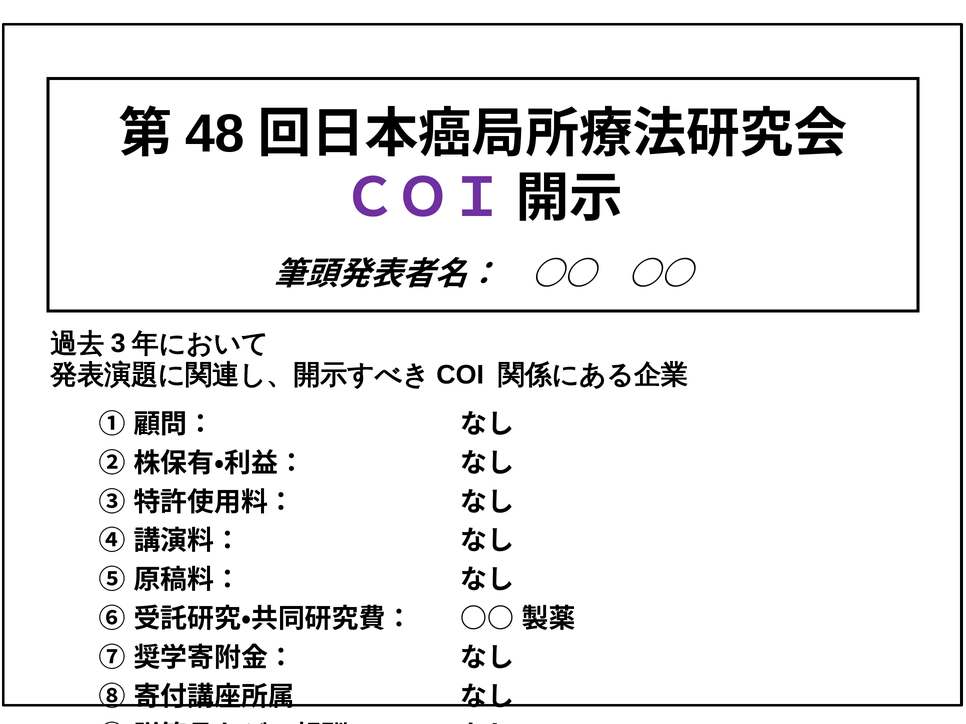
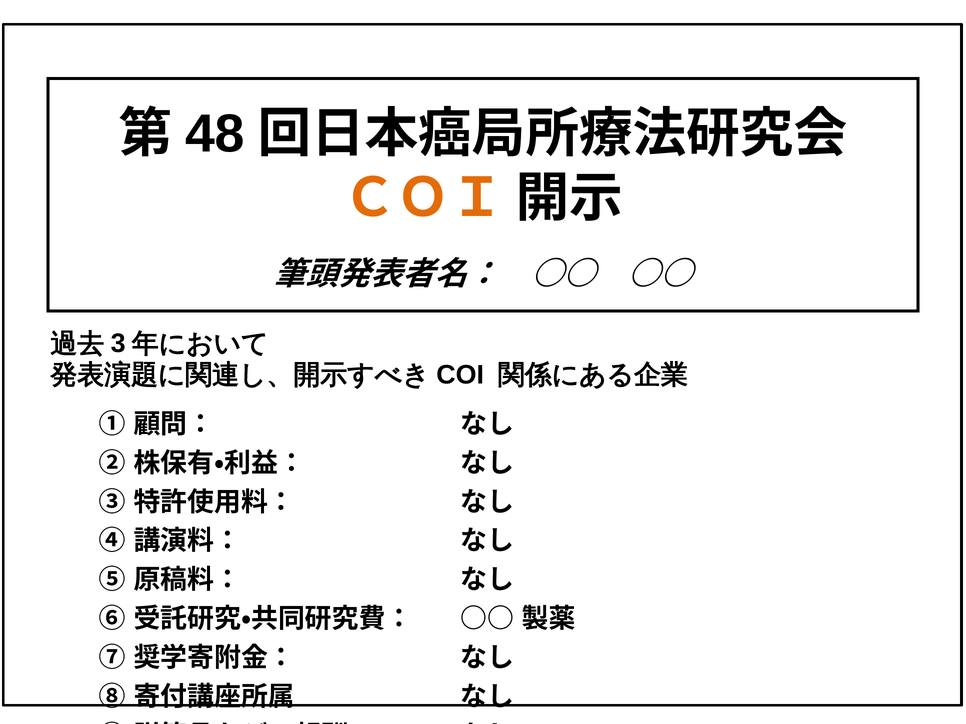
ＣＯＩ colour: purple -> orange (423, 199)
